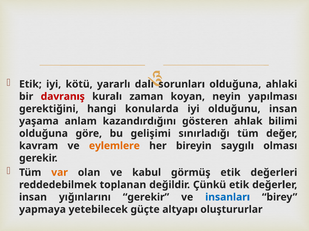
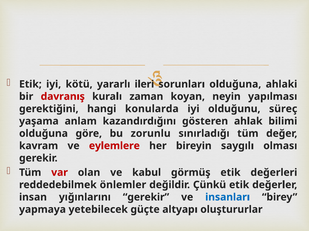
dalı: dalı -> ileri (144, 84)
olduğunu insan: insan -> süreç (283, 109)
gelişimi: gelişimi -> zorunlu (151, 134)
eylemlere colour: orange -> red (114, 146)
var colour: orange -> red (60, 173)
toplanan: toplanan -> önlemler (123, 185)
